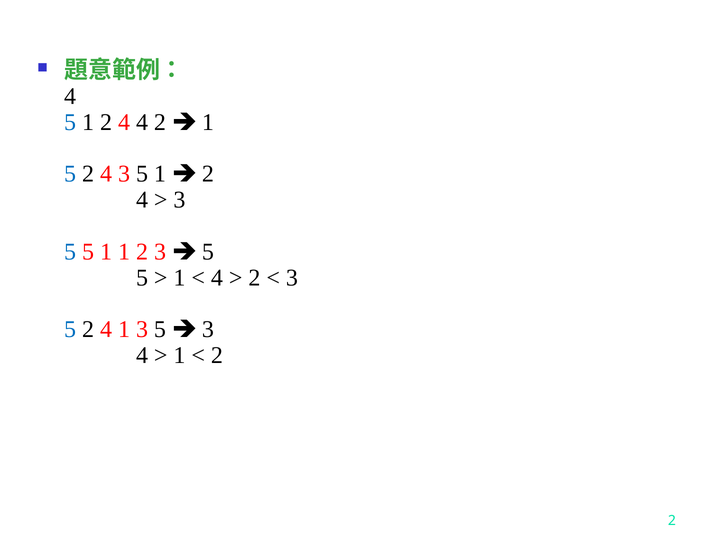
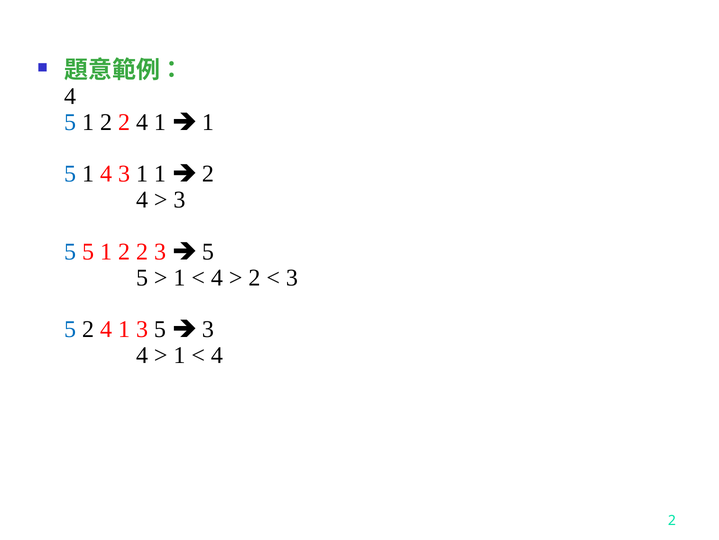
4: 4 -> 2 (124, 122)
2: 2 -> 1 (160, 122)
2: 2 -> 1 (88, 174)
4 3 5: 5 -> 1 (142, 174)
5 5 1 1: 1 -> 2 (124, 251)
2: 2 -> 4 (217, 355)
